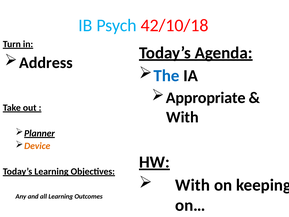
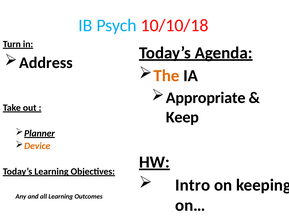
42/10/18: 42/10/18 -> 10/10/18 (175, 25)
The colour: blue -> orange (166, 76)
With: With -> Keep (182, 117)
With: With -> Intro (193, 185)
